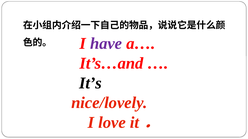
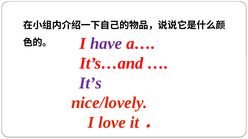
It’s colour: black -> purple (90, 83)
